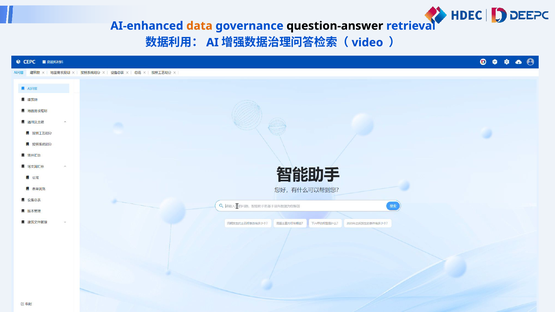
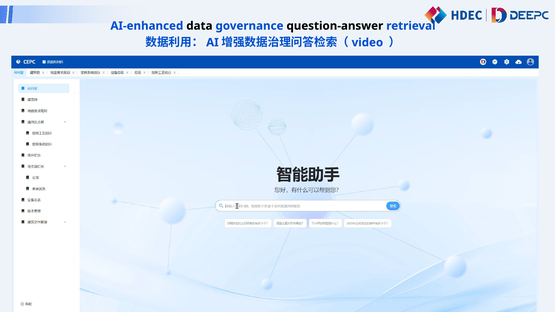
data colour: orange -> black (199, 26)
